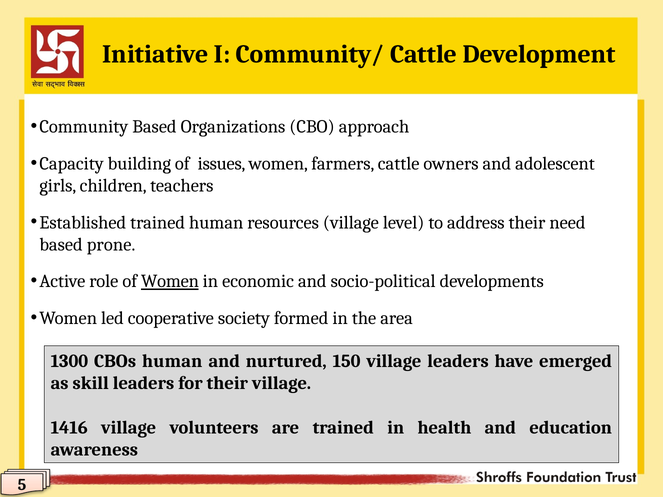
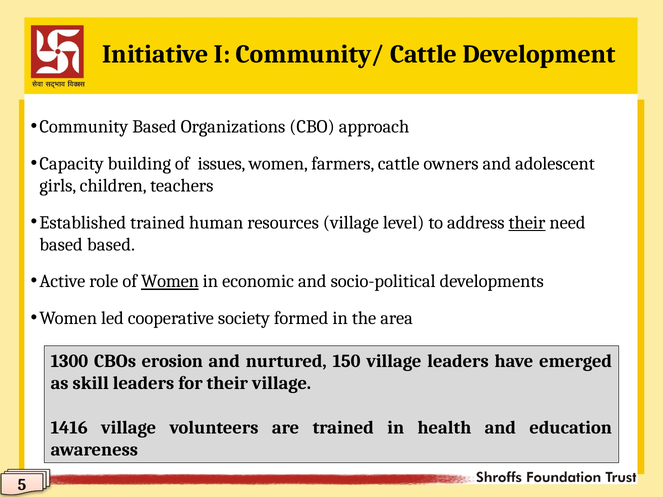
their underline: none -> present (527, 223)
based prone: prone -> based (111, 245)
CBOs human: human -> erosion (172, 361)
